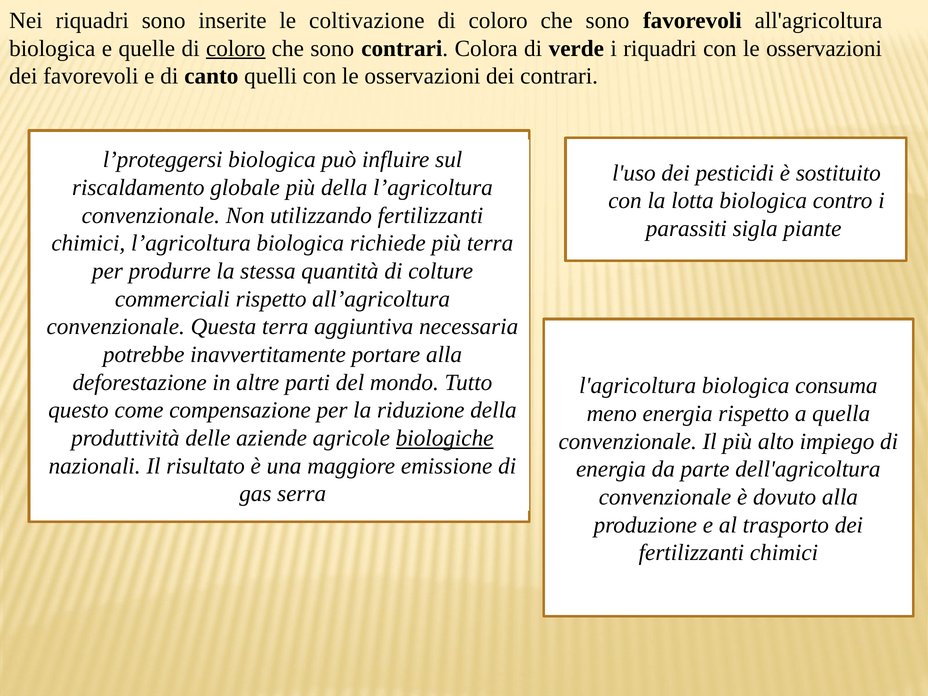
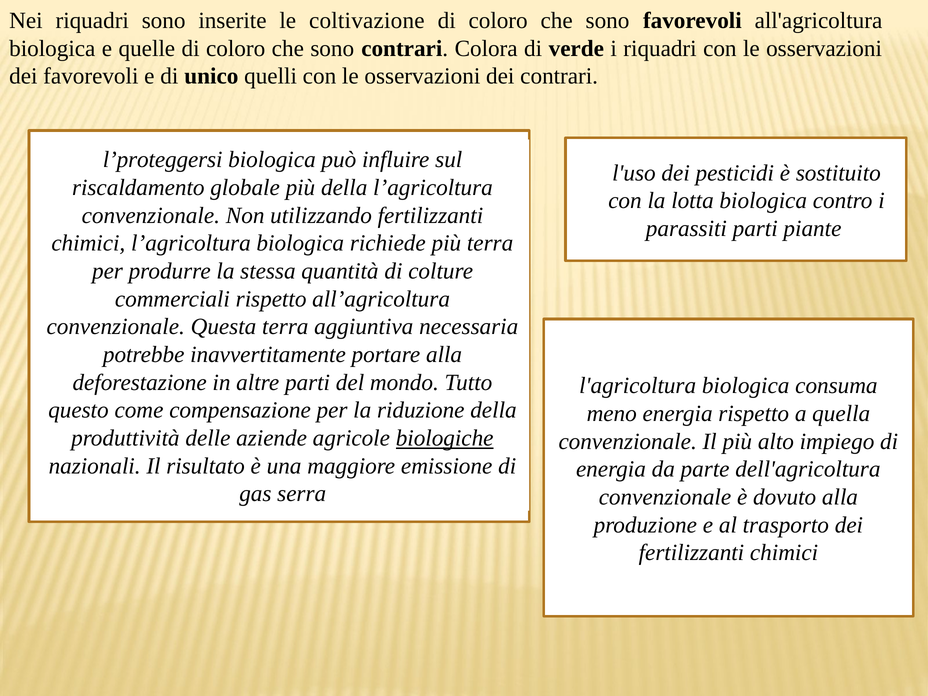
coloro underline: present -> none (236, 48)
canto: canto -> unico (211, 76)
parassiti sigla: sigla -> parti (755, 229)
